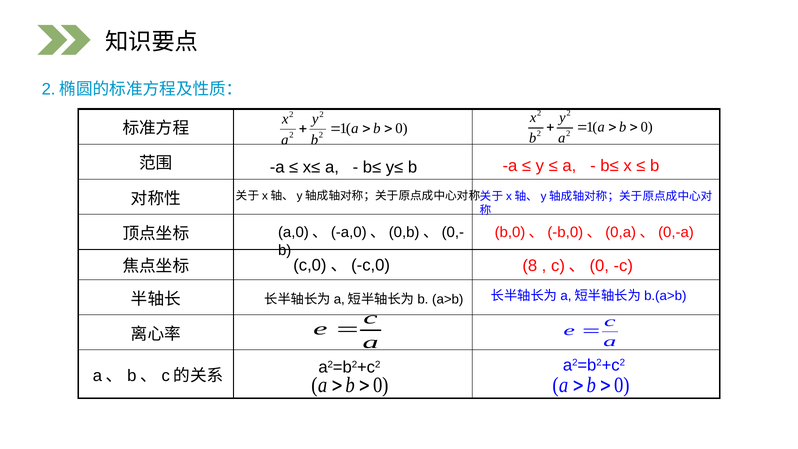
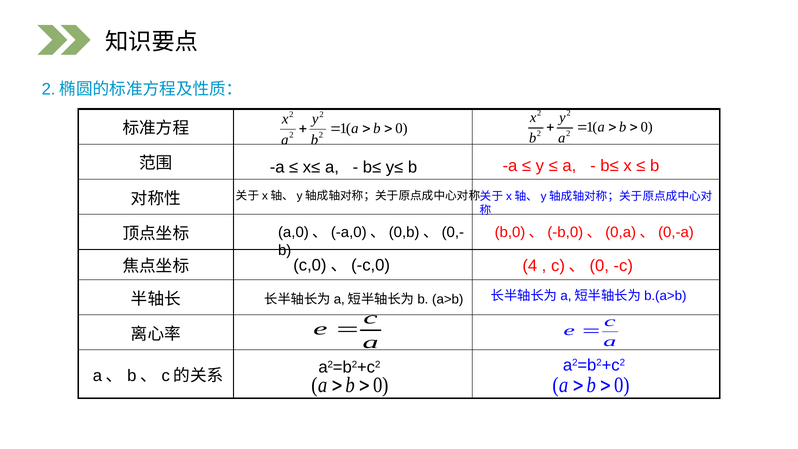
8: 8 -> 4 (530, 266)
